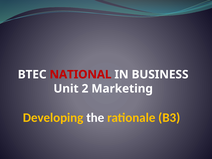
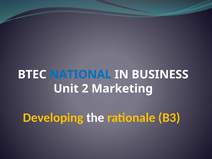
NATIONAL colour: red -> blue (80, 75)
